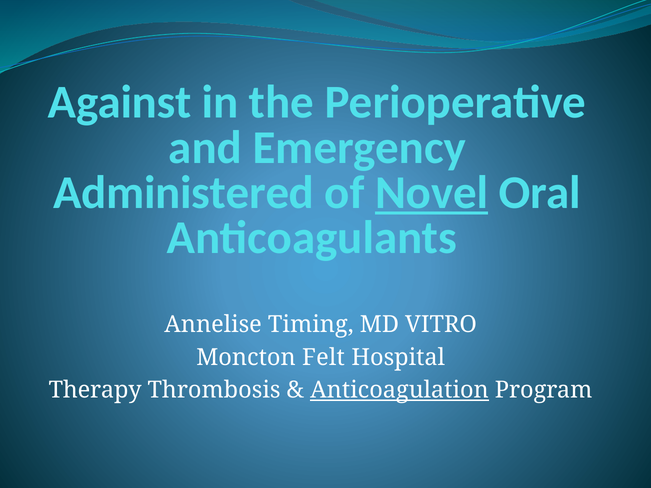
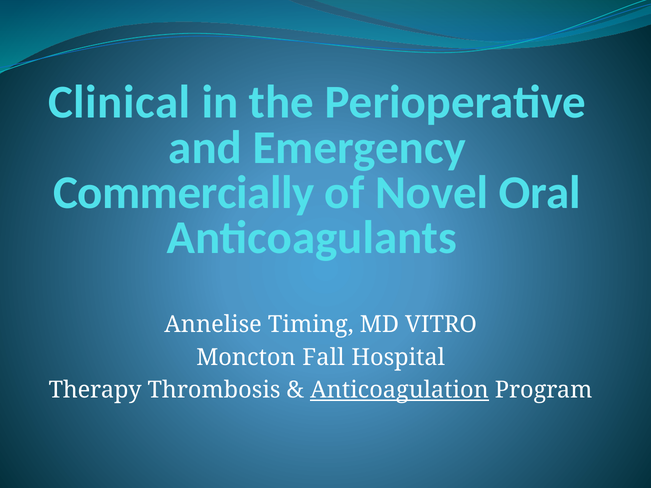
Against: Against -> Clinical (119, 103)
Administered: Administered -> Commercially (184, 193)
Novel underline: present -> none (432, 193)
Felt: Felt -> Fall (323, 357)
